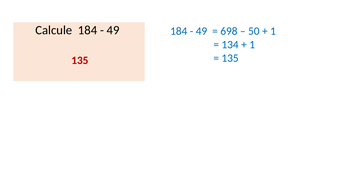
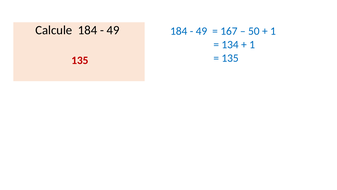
698: 698 -> 167 (229, 31)
